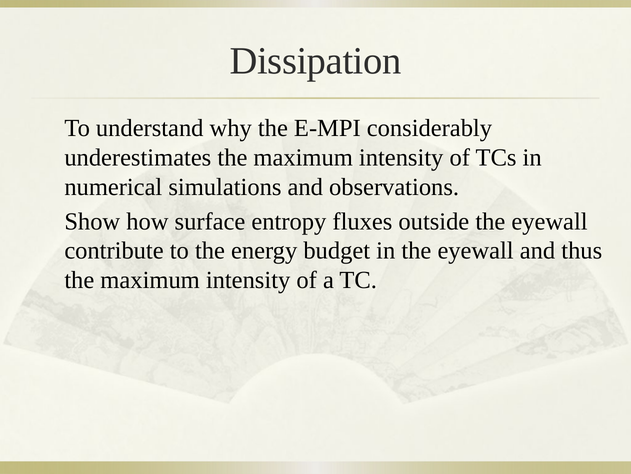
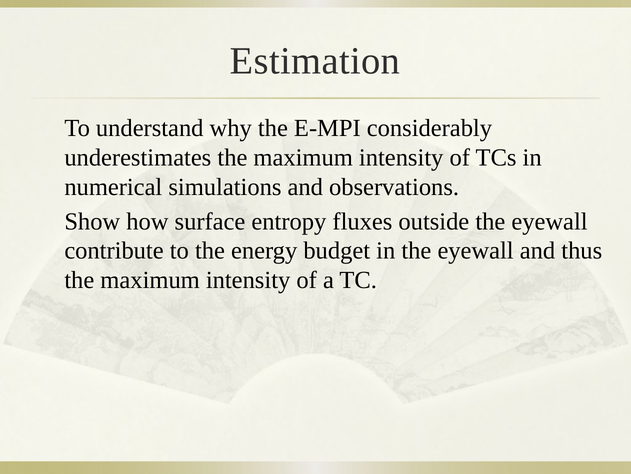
Dissipation: Dissipation -> Estimation (315, 61)
